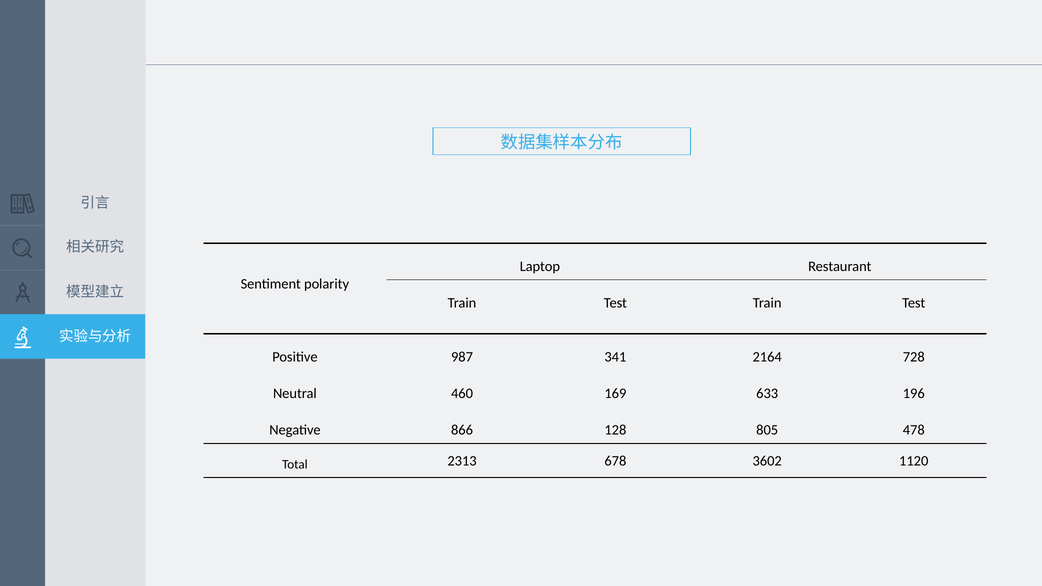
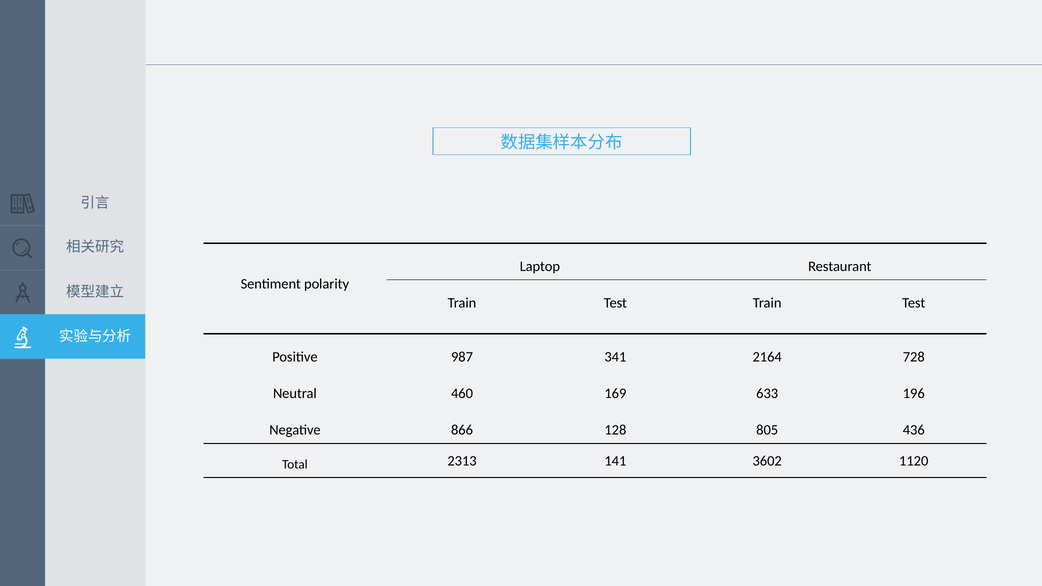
478: 478 -> 436 (914, 430)
678: 678 -> 141 (615, 461)
